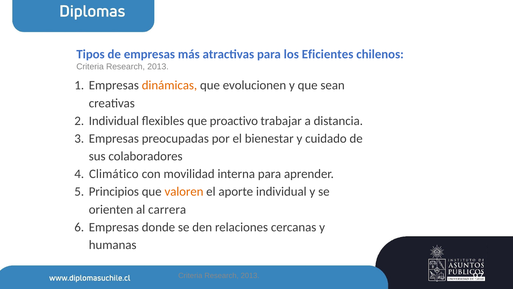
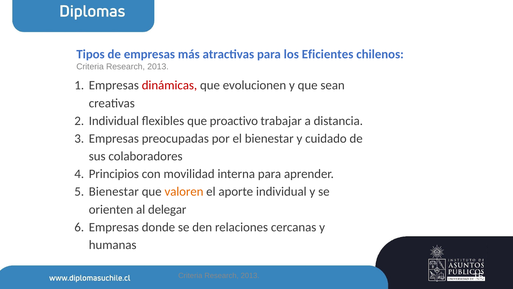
dinámicas colour: orange -> red (169, 85)
Climático: Climático -> Principios (114, 174)
Principios: Principios -> Bienestar (114, 191)
carrera: carrera -> delegar (167, 209)
97: 97 -> 15 (478, 276)
